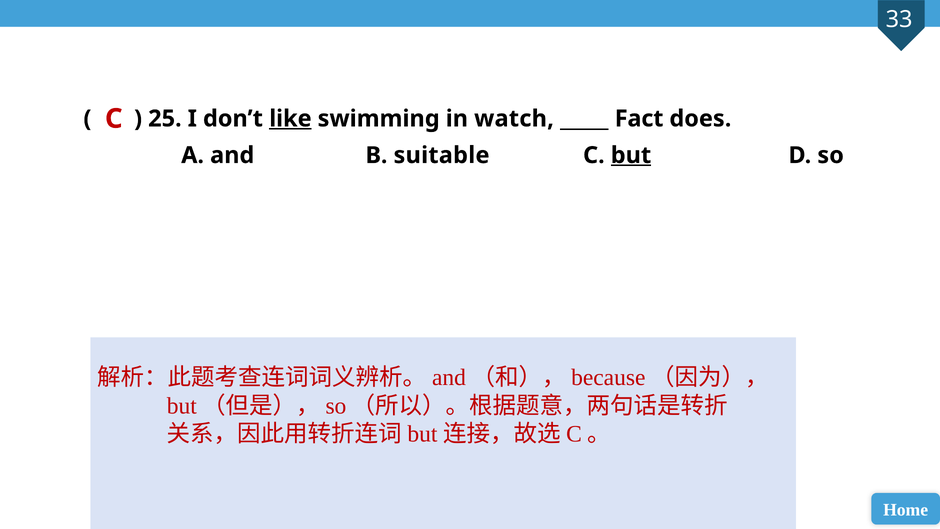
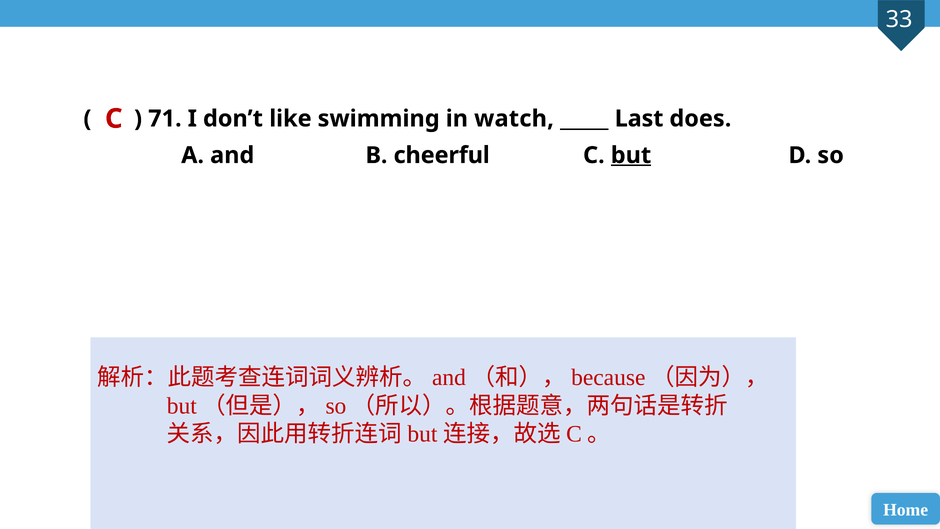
25: 25 -> 71 (165, 119)
like underline: present -> none (290, 119)
Fact: Fact -> Last (639, 119)
suitable: suitable -> cheerful (442, 155)
